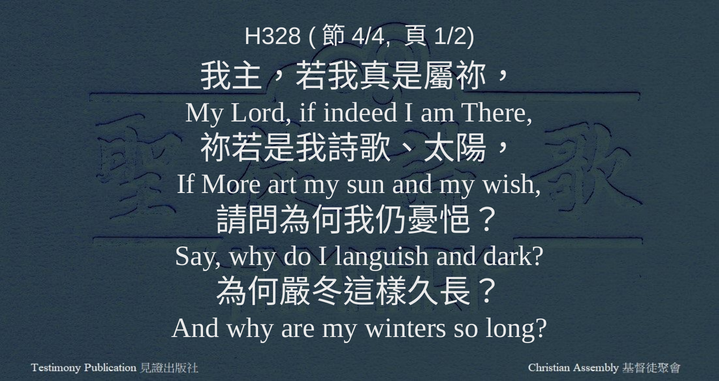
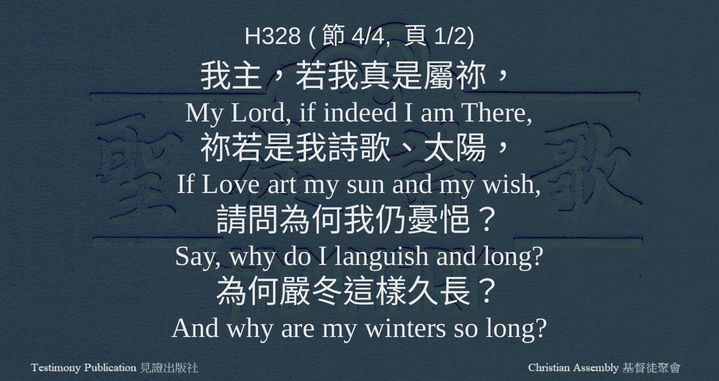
More: More -> Love (231, 184)
and dark: dark -> long (514, 256)
